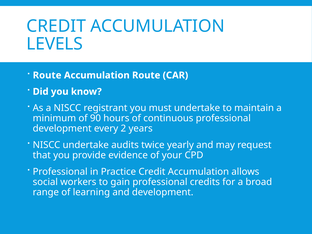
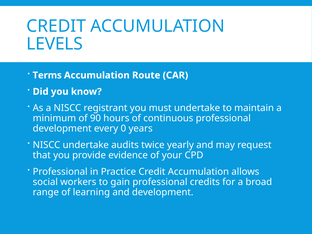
Route: Route -> Terms (47, 75)
2: 2 -> 0 (123, 129)
